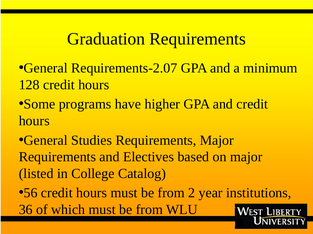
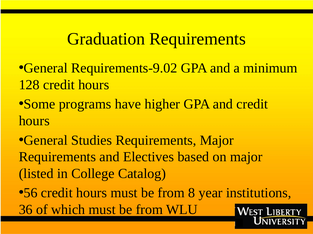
Requirements-2.07: Requirements-2.07 -> Requirements-9.02 (124, 68)
2: 2 -> 8 (192, 194)
